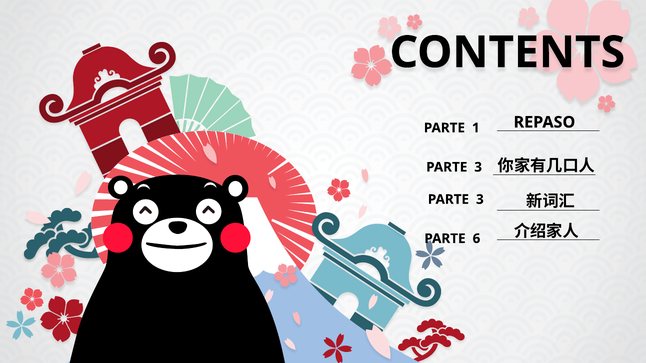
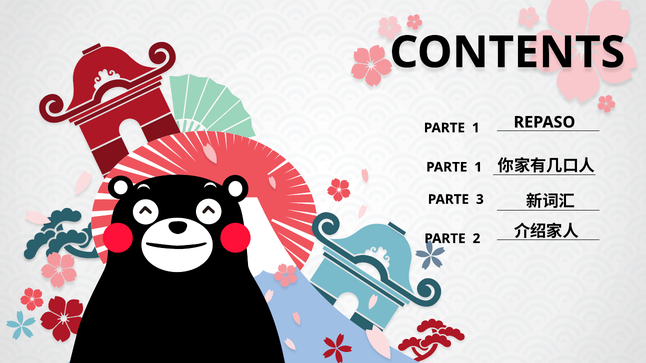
3: 3 -> 1 (478, 167)
6: 6 -> 2 (476, 239)
